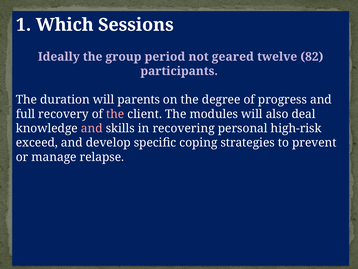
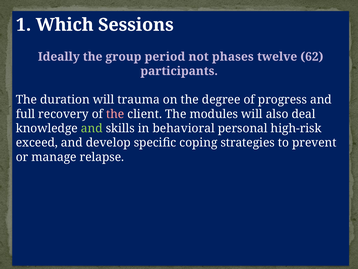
geared: geared -> phases (233, 57)
82: 82 -> 62 (312, 57)
parents: parents -> trauma (139, 100)
and colour: pink -> light green (92, 128)
recovering: recovering -> behavioral (184, 128)
